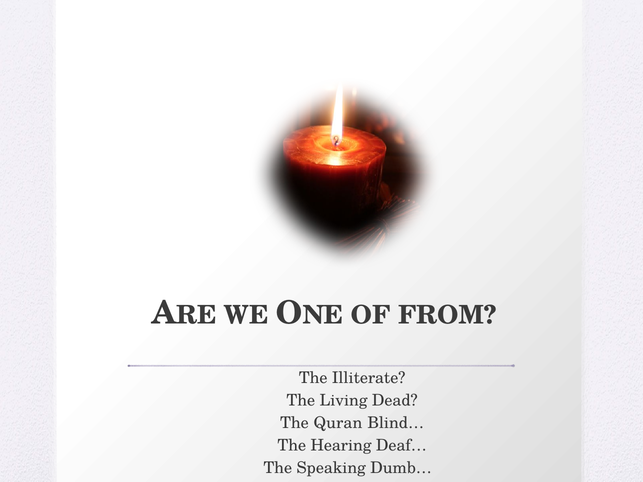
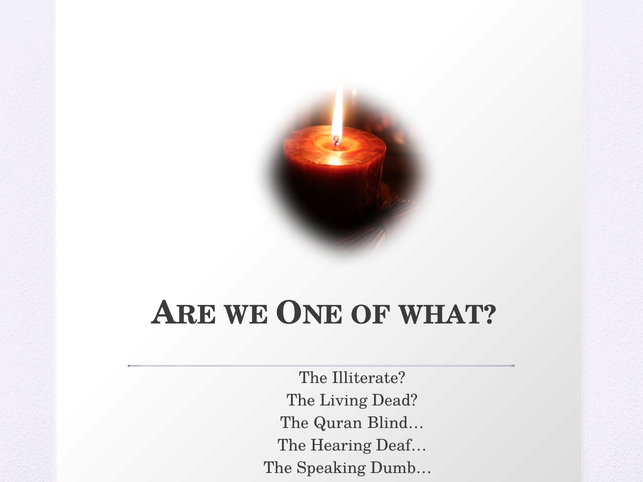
FROM: FROM -> WHAT (447, 316)
